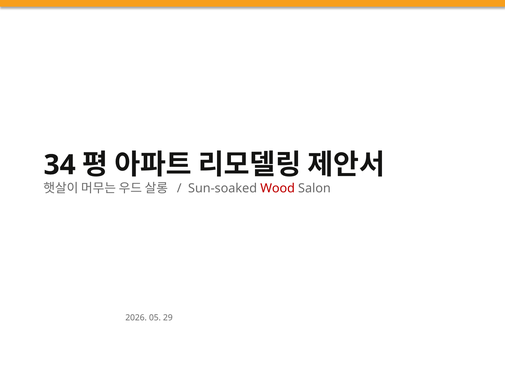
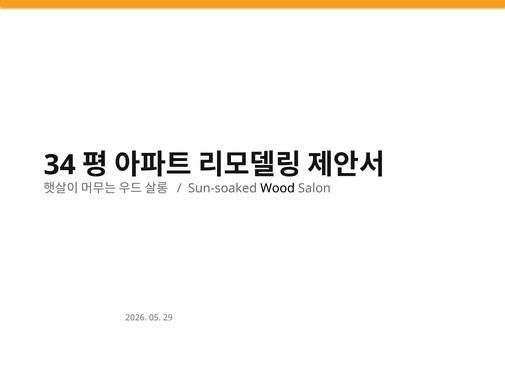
Wood colour: red -> black (278, 188)
